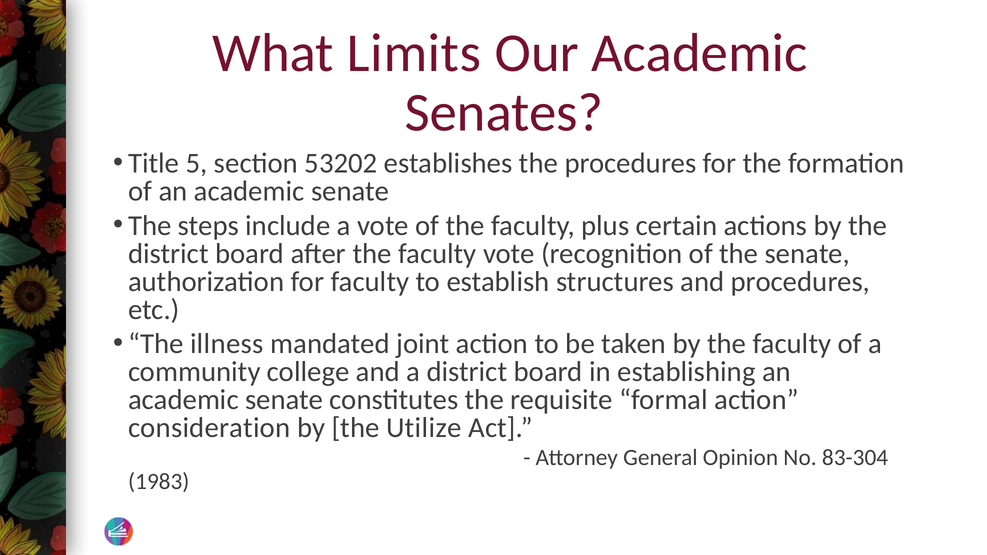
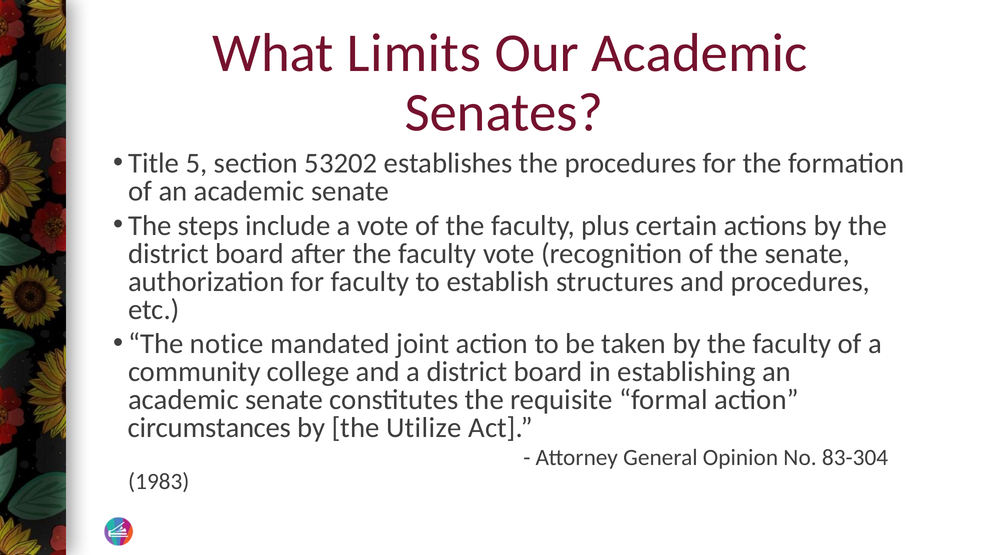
illness: illness -> notice (227, 344)
consideration: consideration -> circumstances (210, 428)
